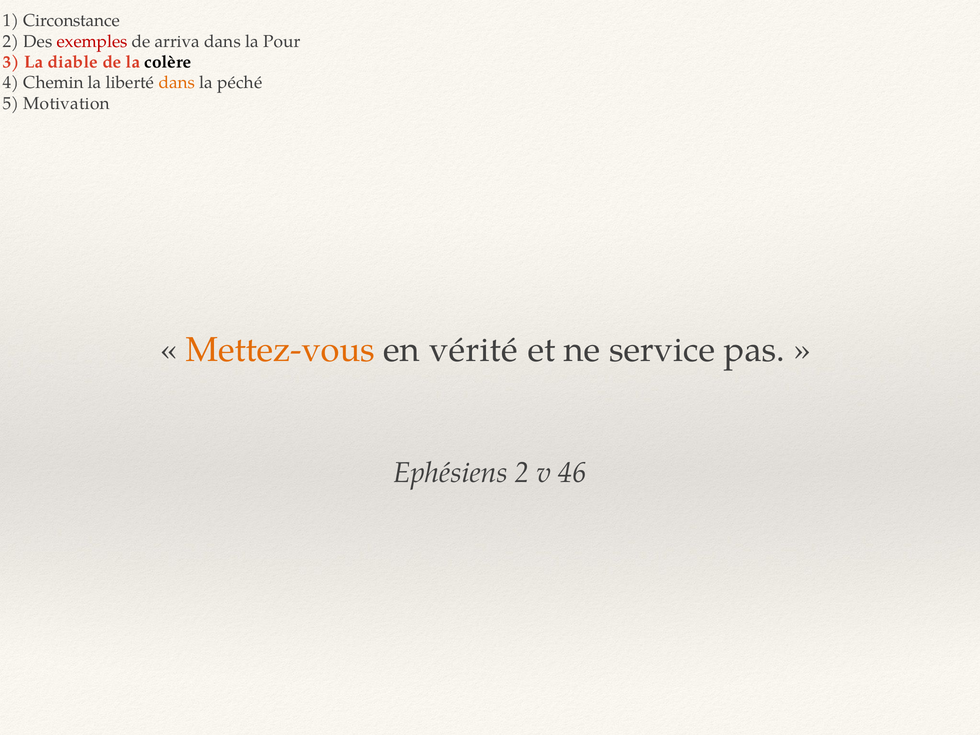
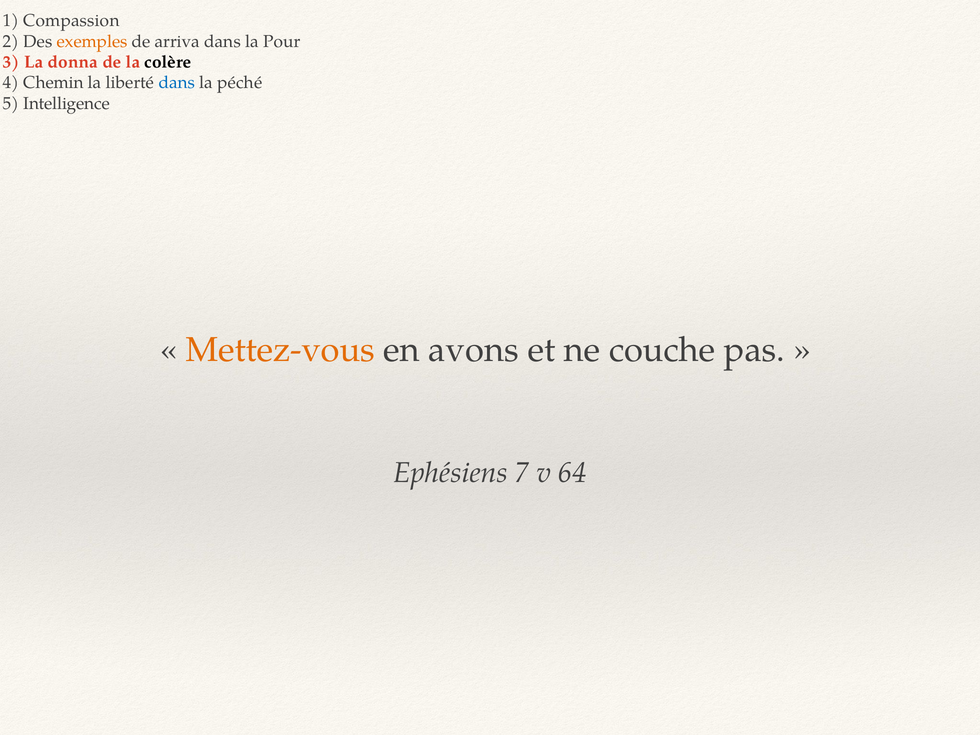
Circonstance: Circonstance -> Compassion (72, 21)
exemples colour: red -> orange (92, 41)
diable: diable -> donna (73, 62)
dans colour: orange -> blue (177, 83)
Motivation: Motivation -> Intelligence (67, 103)
vérité: vérité -> avons (474, 350)
service: service -> couche (662, 350)
Ephésiens 2: 2 -> 7 (522, 473)
46: 46 -> 64 (572, 473)
